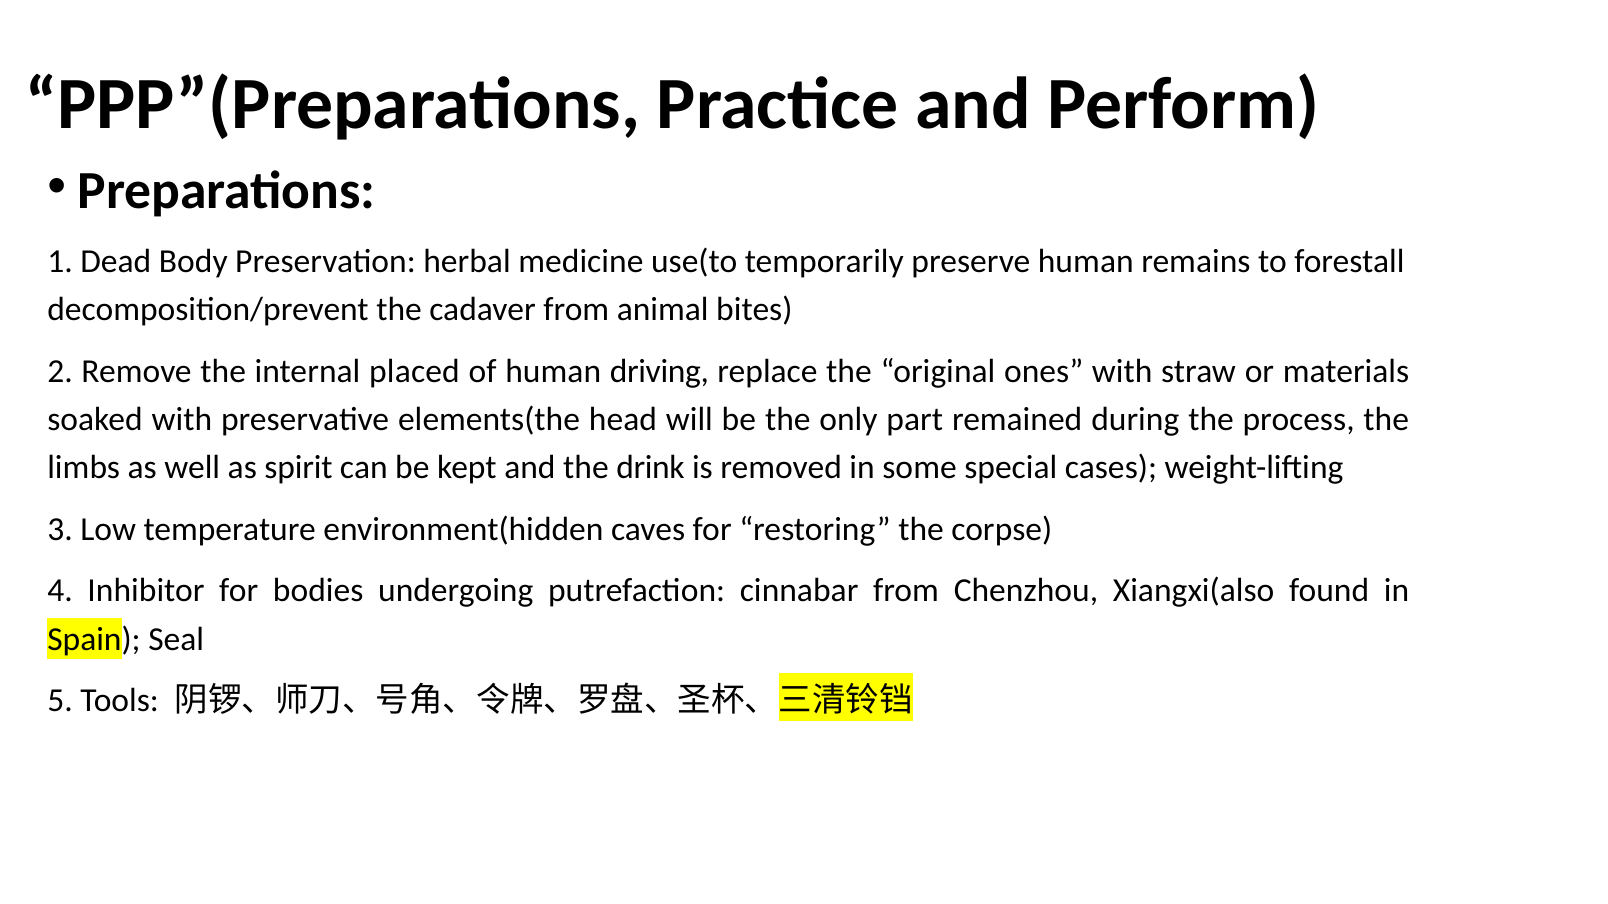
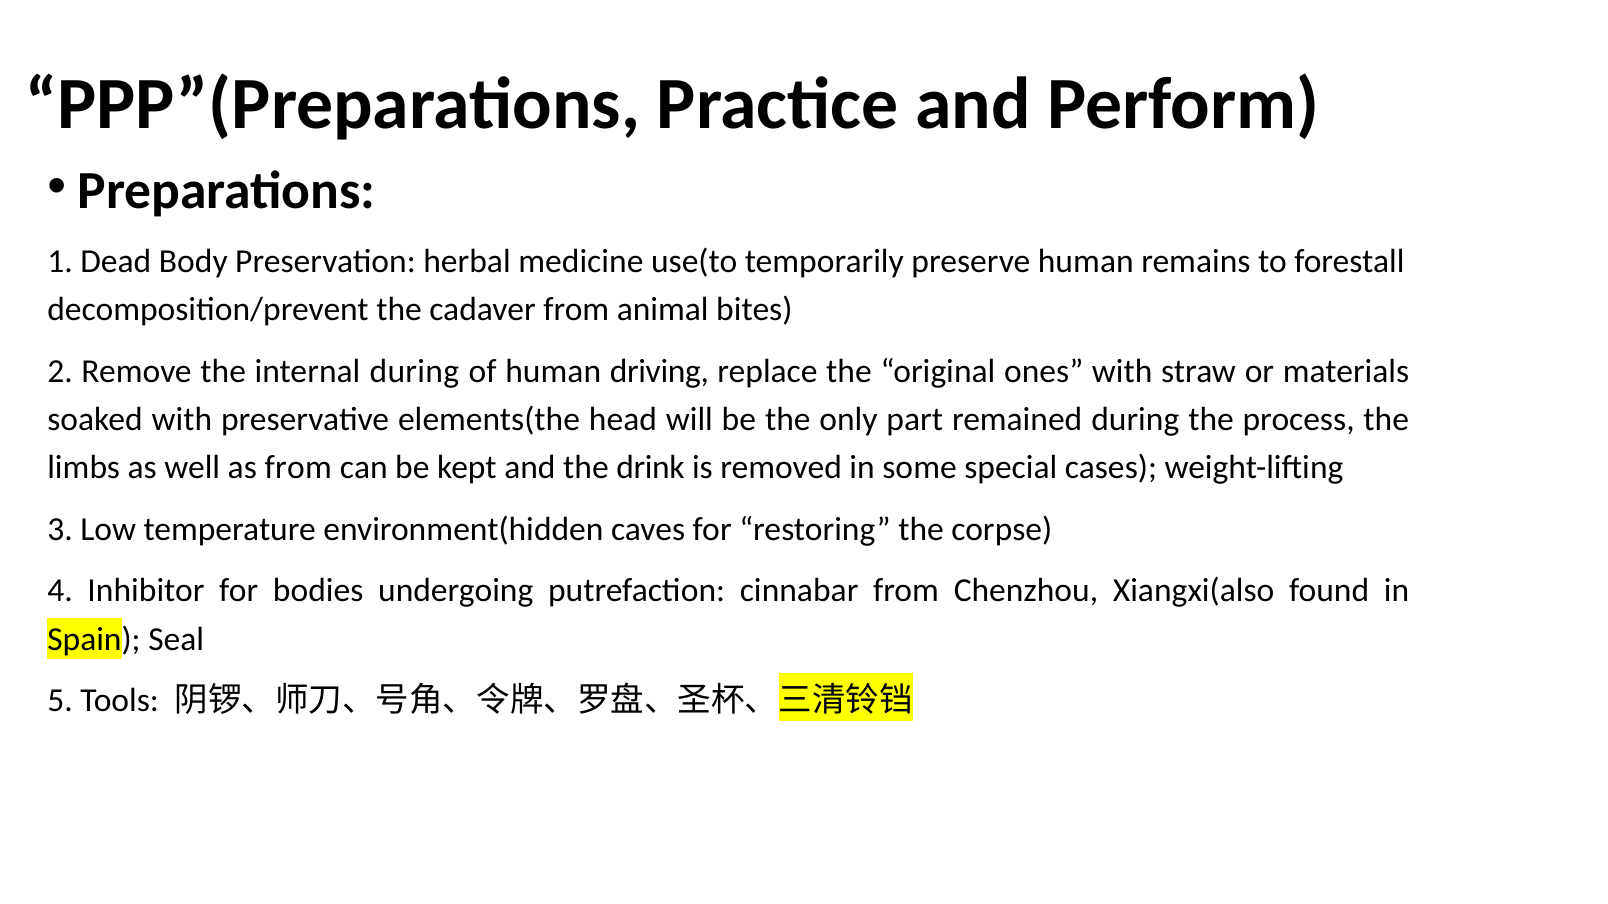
internal placed: placed -> during (414, 371)
as spirit: spirit -> from (298, 468)
